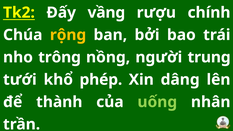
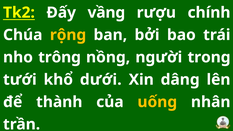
trung: trung -> trong (209, 57)
phép: phép -> dưới (101, 80)
uống colour: light green -> yellow (157, 102)
